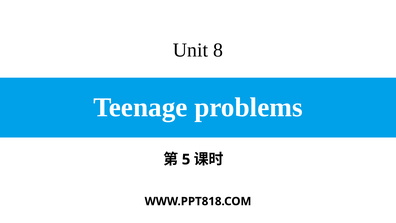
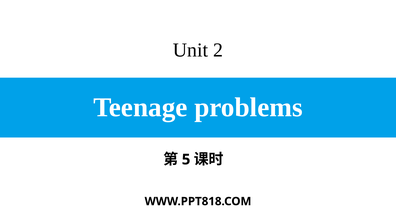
8: 8 -> 2 (218, 50)
